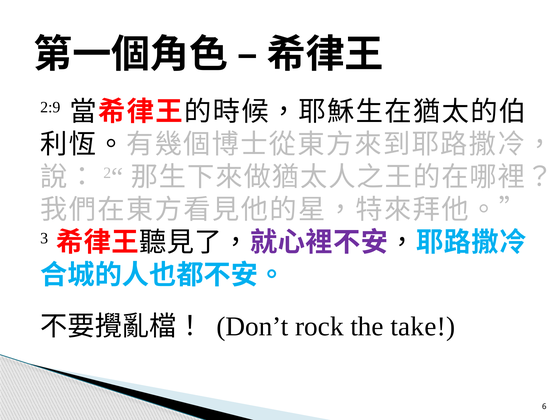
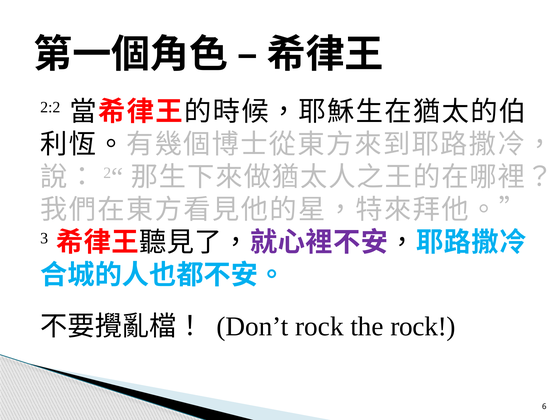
2:9: 2:9 -> 2:2 (50, 107)
the take: take -> rock (423, 327)
